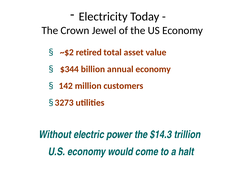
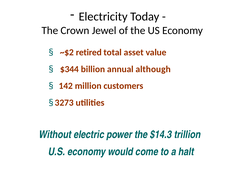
annual economy: economy -> although (153, 69)
